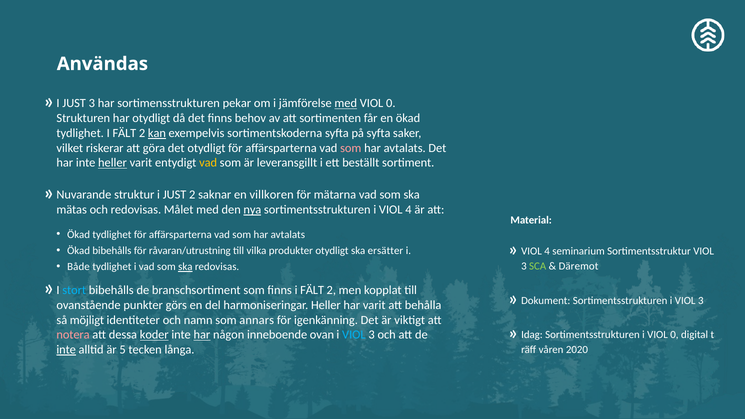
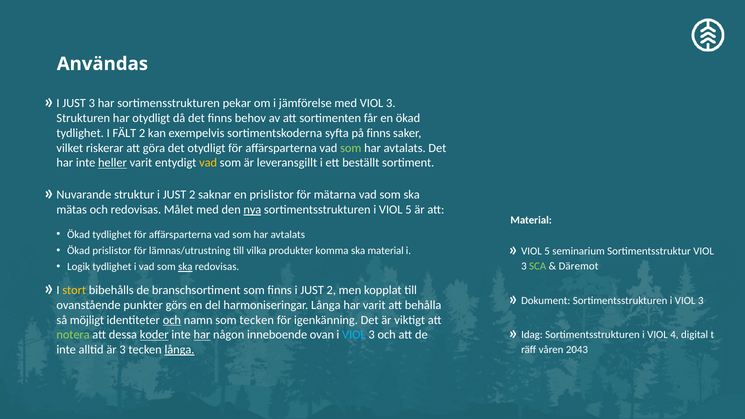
med underline: present -> none (346, 103)
0: 0 -> 3 (391, 103)
kan underline: present -> none (157, 133)
på syfta: syfta -> finns (379, 133)
som colour: pink -> light green (351, 148)
en villkoren: villkoren -> prislistor (272, 195)
i VIOL 4: 4 -> 5 (408, 210)
Ökad bibehålls: bibehålls -> prislistor (112, 251)
råvaran/utrustning: råvaran/utrustning -> lämnas/utrustning (190, 251)
produkter otydligt: otydligt -> komma (332, 251)
ska ersätter: ersätter -> material (386, 251)
4: 4 -> 5 (547, 251)
Både: Både -> Logik (79, 267)
stort colour: light blue -> yellow (74, 290)
finns i FÄLT: FÄLT -> JUST (312, 290)
harmoniseringar Heller: Heller -> Långa (326, 305)
och underline: none -> present (172, 320)
som annars: annars -> tecken (257, 320)
notera colour: pink -> light green (73, 335)
i VIOL 0: 0 -> 4 (674, 335)
inte underline: present -> none (66, 350)
är 5: 5 -> 3 (123, 350)
långa underline: none -> present (180, 350)
2020: 2020 -> 2043 (577, 350)
